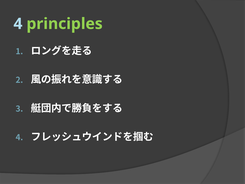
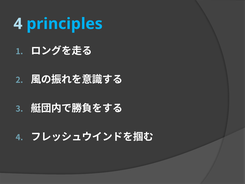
principles colour: light green -> light blue (65, 24)
